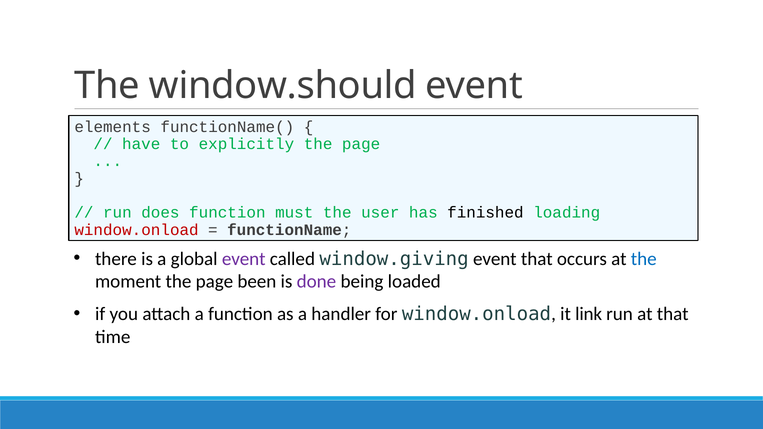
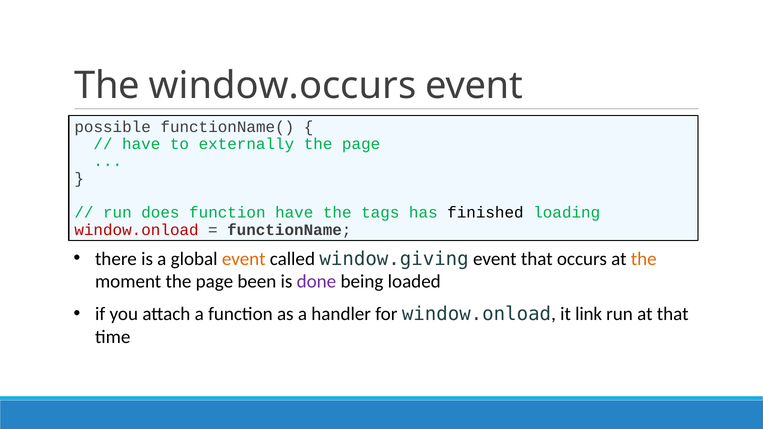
window.should: window.should -> window.occurs (283, 85)
elements: elements -> possible (113, 127)
explicitly: explicitly -> externally (246, 144)
function must: must -> have (294, 213)
user: user -> tags (380, 213)
event colour: purple -> orange (244, 259)
the colour: blue -> orange (644, 259)
